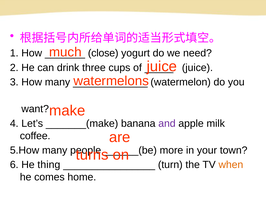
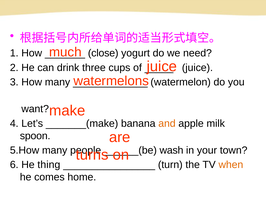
and colour: purple -> orange (167, 124)
coffee: coffee -> spoon (35, 136)
more: more -> wash (171, 151)
